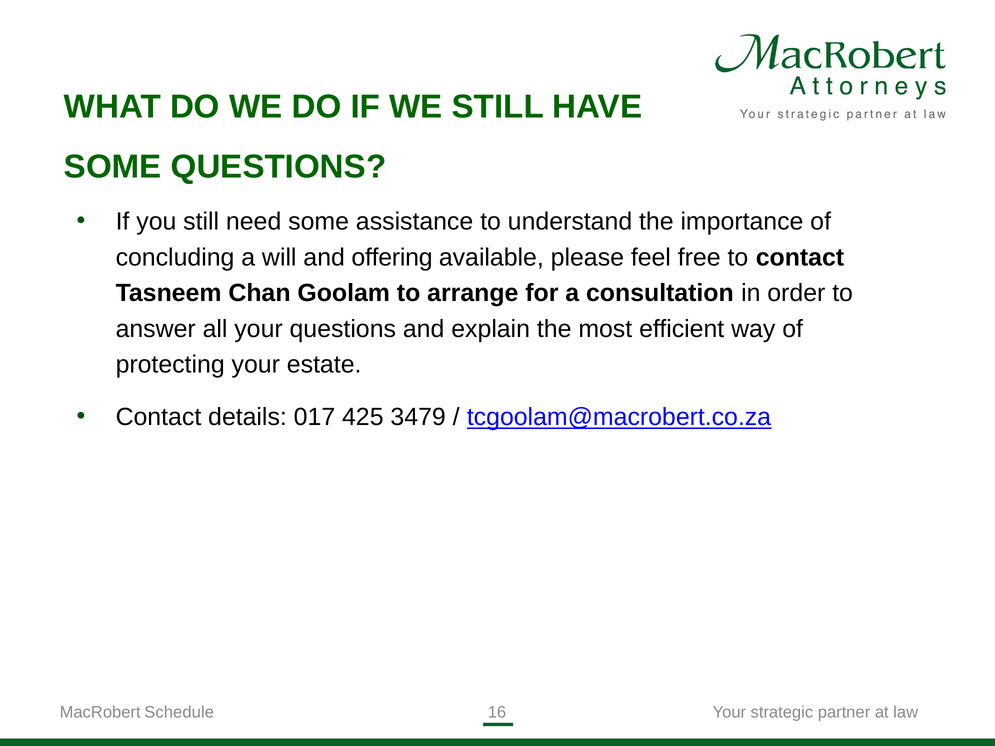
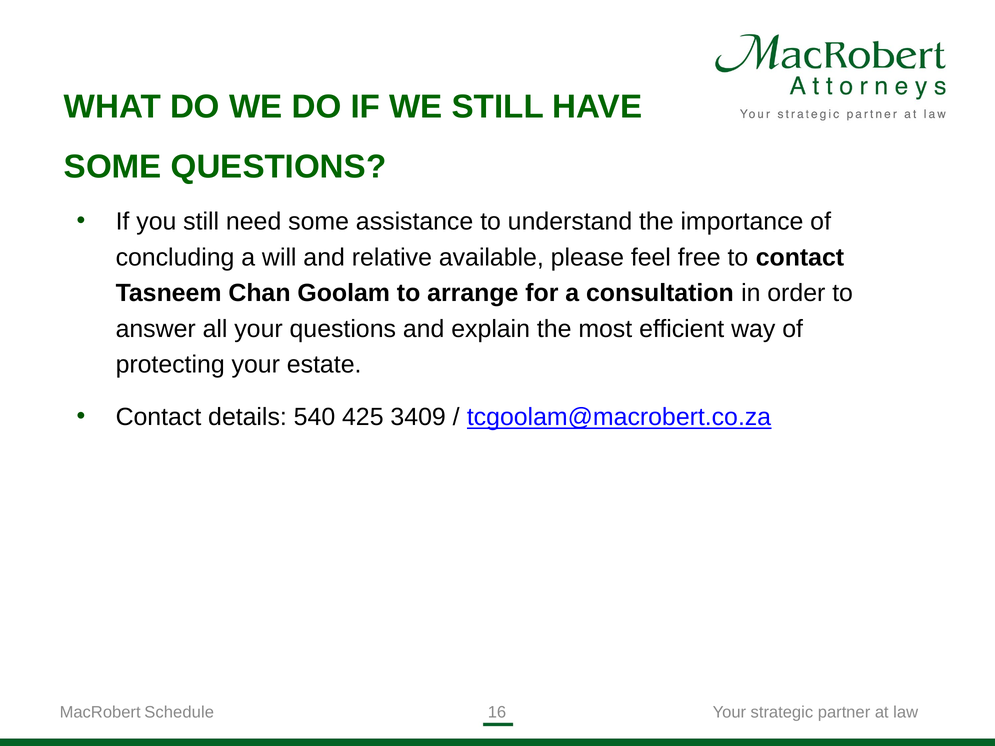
offering: offering -> relative (392, 257)
017: 017 -> 540 (314, 417)
3479: 3479 -> 3409 (418, 417)
